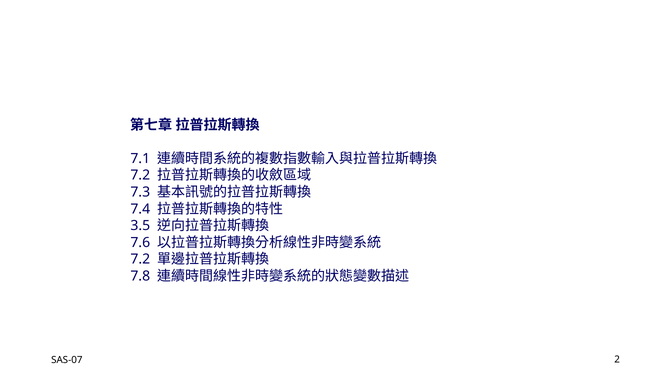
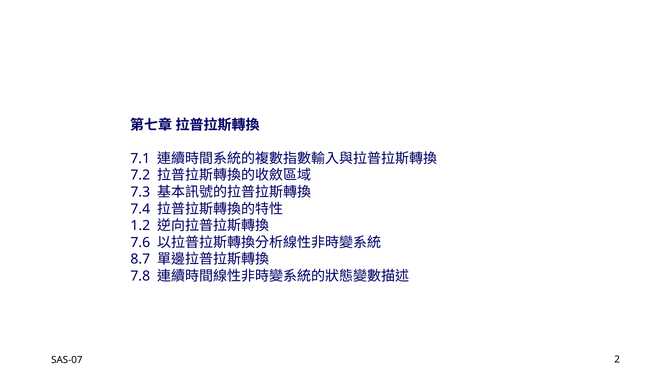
3.5: 3.5 -> 1.2 (140, 226)
7.2: 7.2 -> 8.7 (140, 259)
